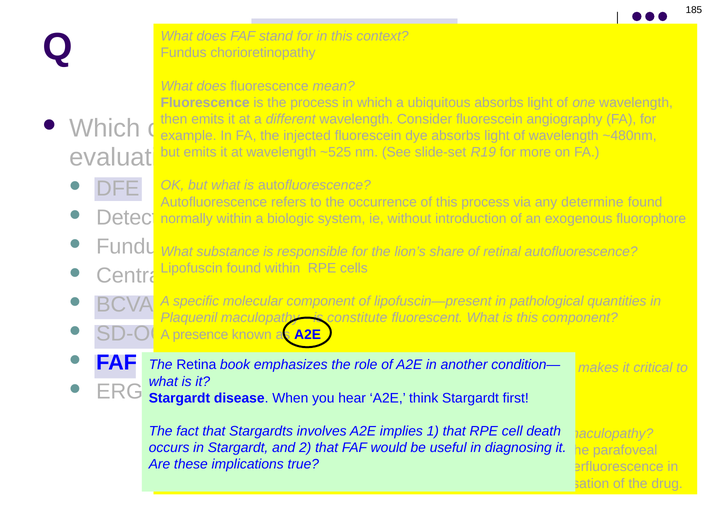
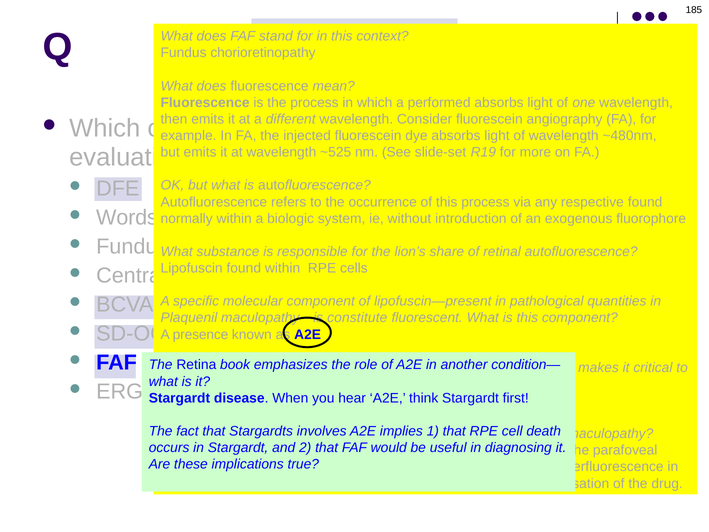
ubiquitous: ubiquitous -> performed (439, 103)
determine: determine -> respective (592, 202)
Detect: Detect -> Words (127, 217)
